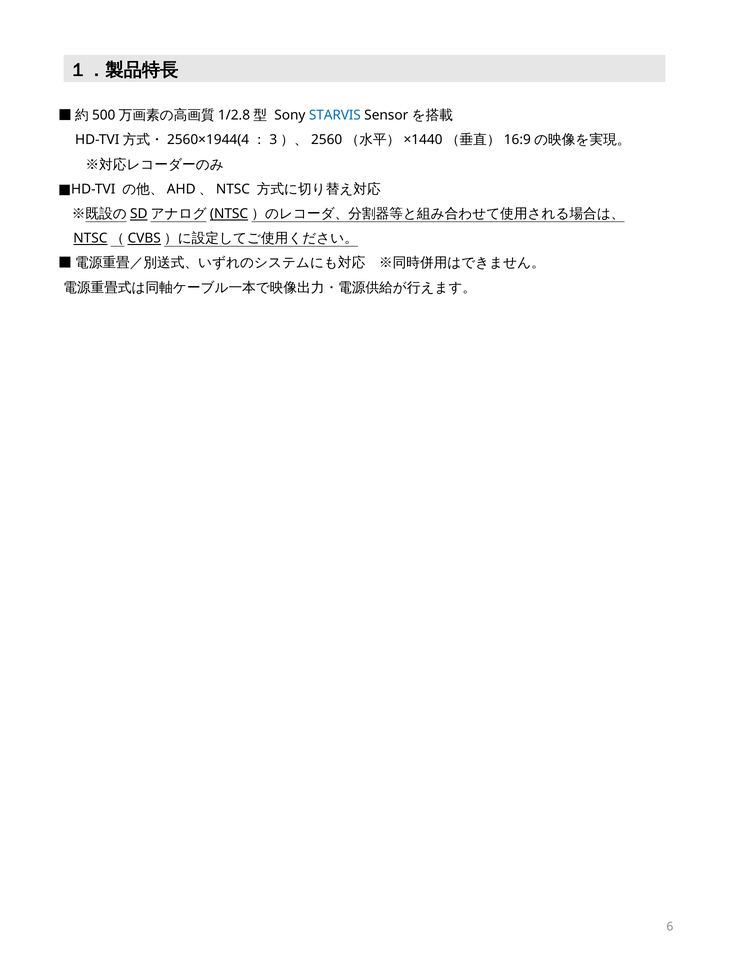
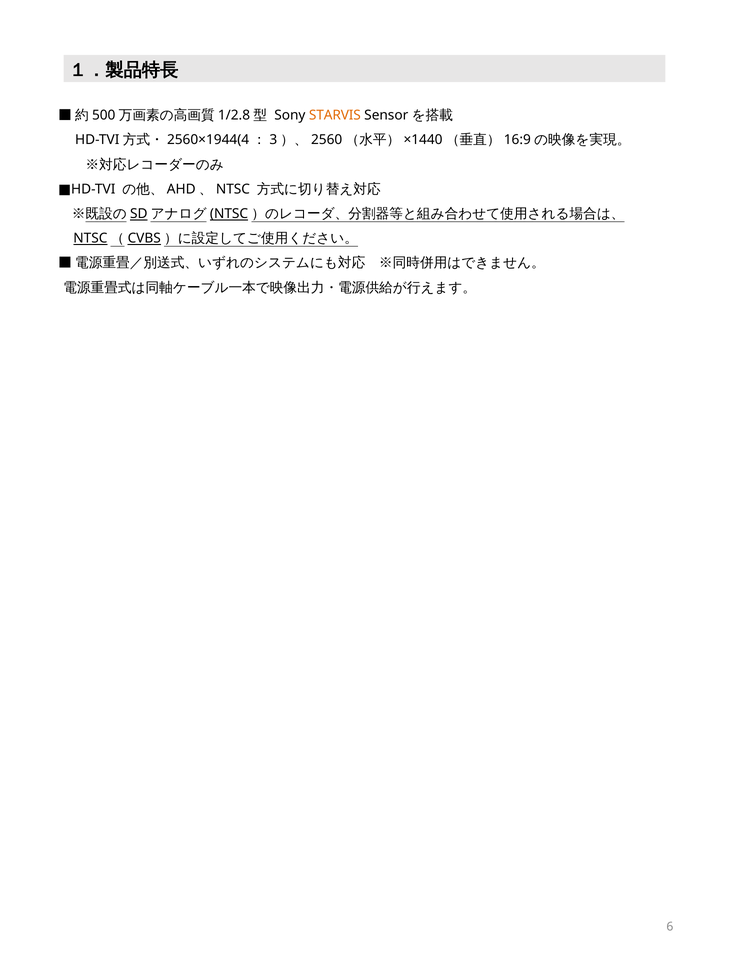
STARVIS colour: blue -> orange (335, 115)
